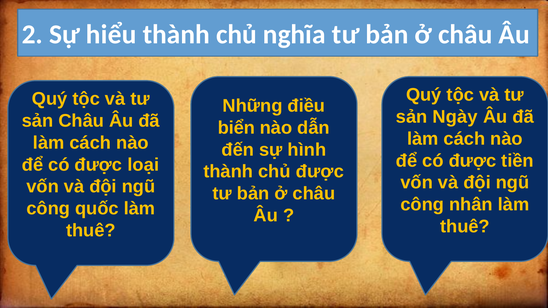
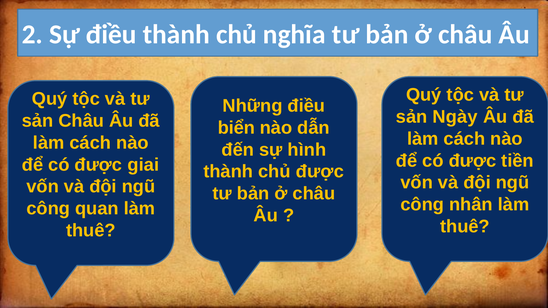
Sự hiểu: hiểu -> điều (111, 35)
loại: loại -> giai (143, 165)
quốc: quốc -> quan (97, 209)
